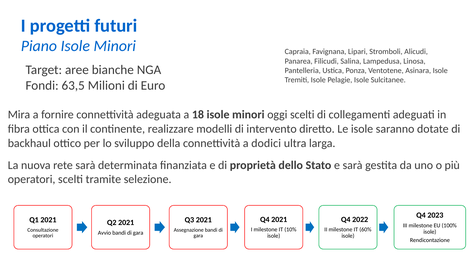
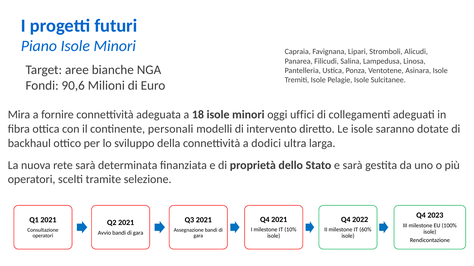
63,5: 63,5 -> 90,6 (73, 86)
oggi scelti: scelti -> uffici (302, 115)
realizzare: realizzare -> personali (171, 129)
